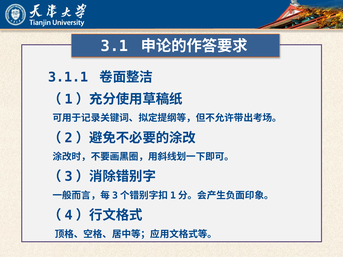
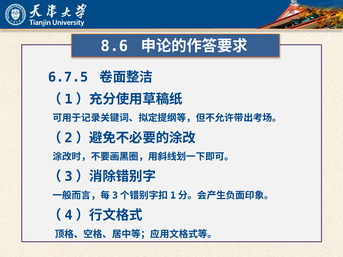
3.1: 3.1 -> 8.6 (114, 46)
3.1.1: 3.1.1 -> 6.7.5 (68, 77)
